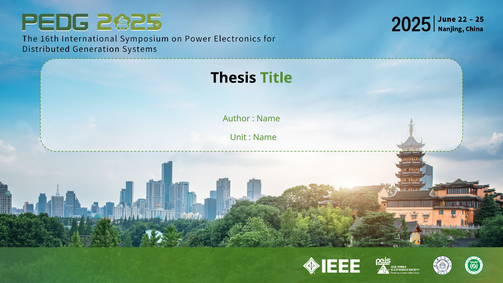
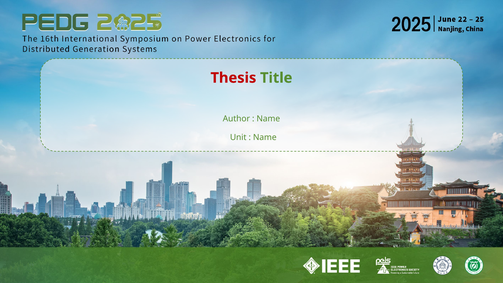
Thesis colour: black -> red (233, 78)
